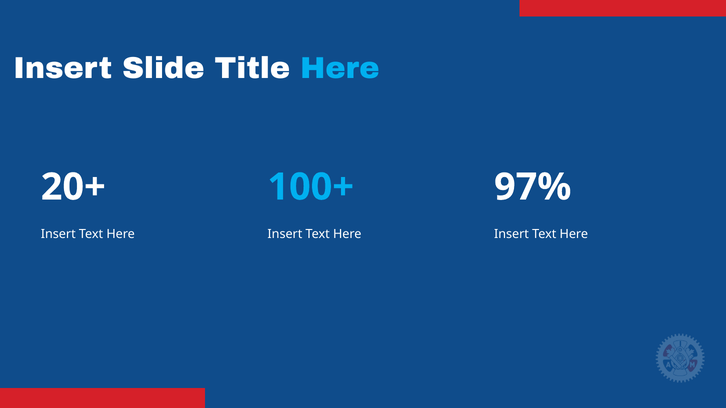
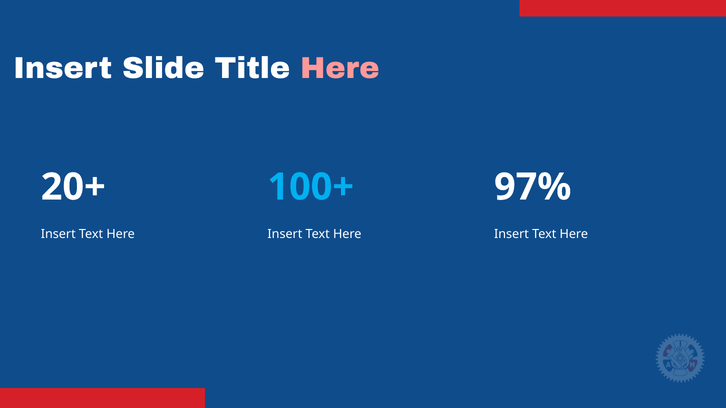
Here colour: light blue -> pink (340, 68)
